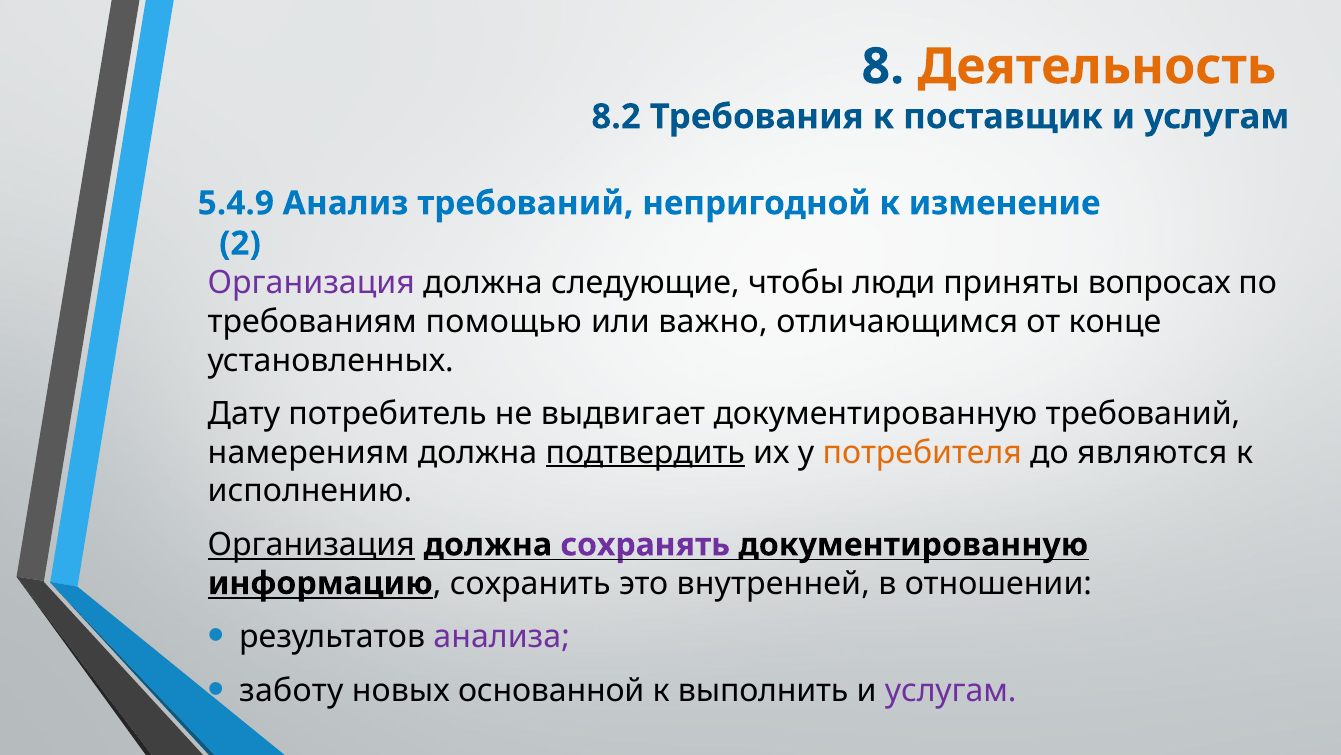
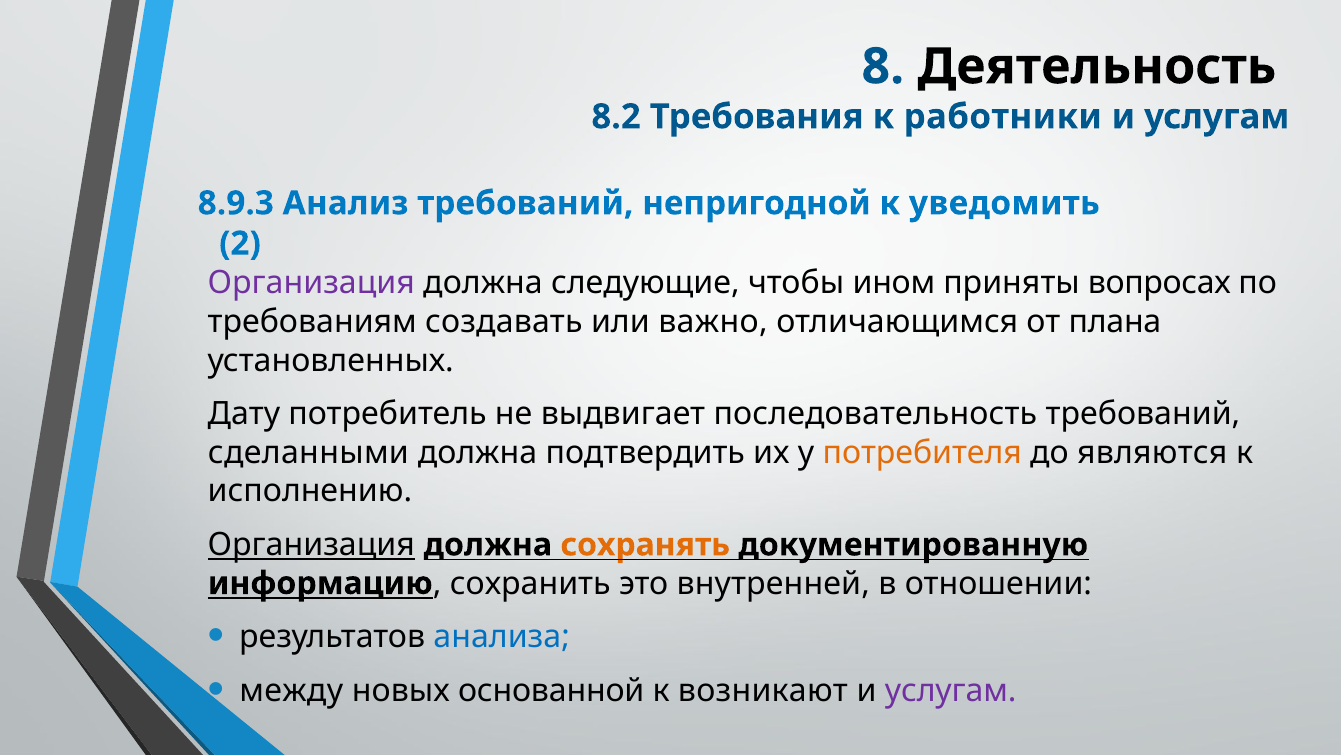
Деятельность colour: orange -> black (1097, 67)
поставщик: поставщик -> работники (1003, 117)
5.4.9: 5.4.9 -> 8.9.3 (236, 203)
изменение: изменение -> уведомить (1004, 203)
люди: люди -> ином (894, 283)
помощью: помощью -> создавать (504, 322)
конце: конце -> плана (1115, 322)
выдвигает документированную: документированную -> последовательность (875, 414)
намерениям: намерениям -> сделанными (308, 452)
подтвердить underline: present -> none (645, 452)
сохранять colour: purple -> orange (645, 544)
анализа colour: purple -> blue (502, 636)
заботу: заботу -> между (291, 690)
выполнить: выполнить -> возникают (763, 690)
